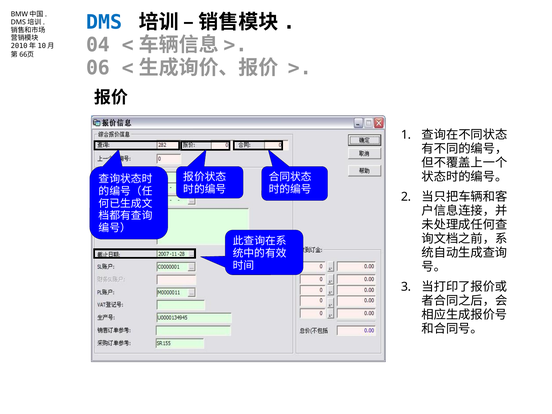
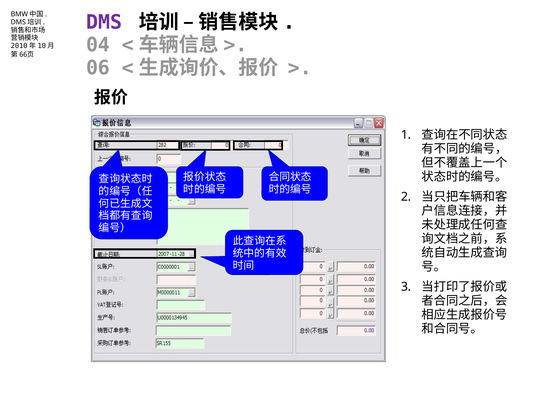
DMS colour: blue -> purple (104, 22)
